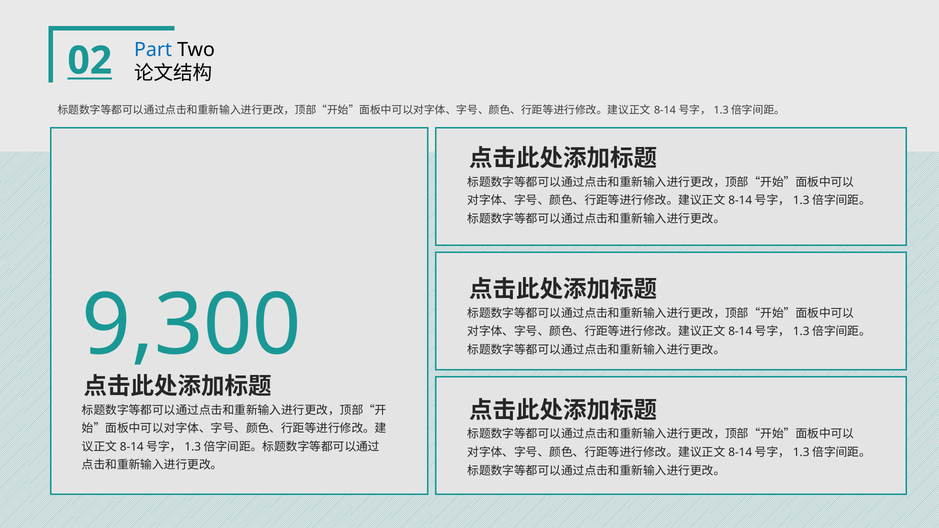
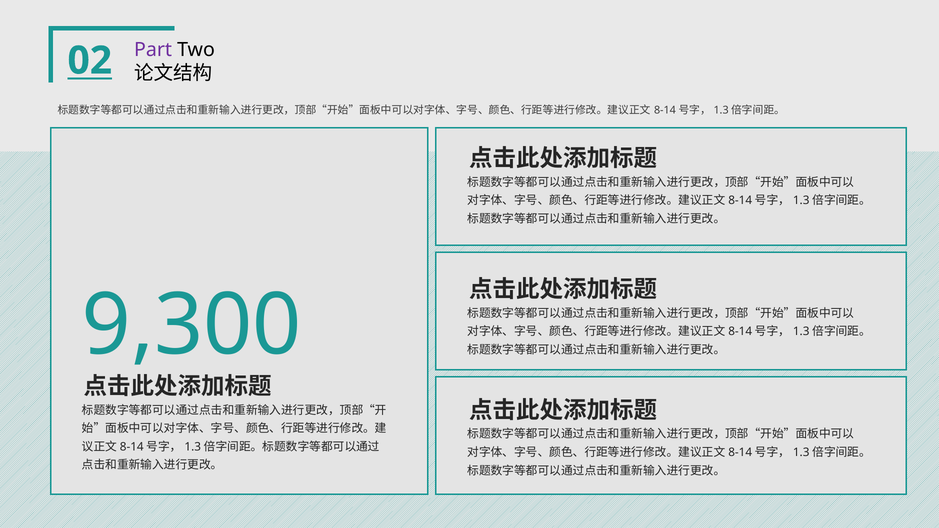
Part colour: blue -> purple (153, 50)
